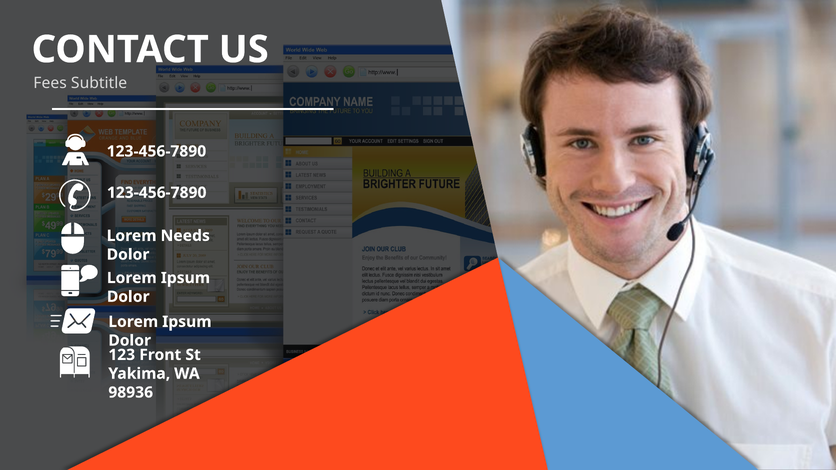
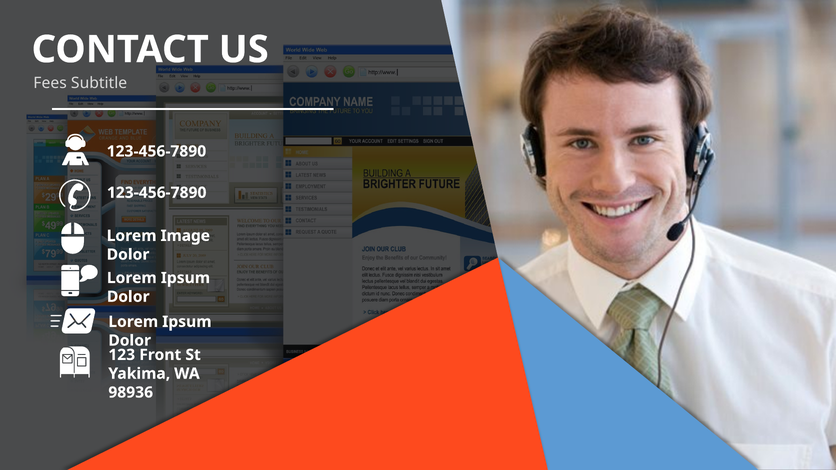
Needs: Needs -> Image (185, 236)
